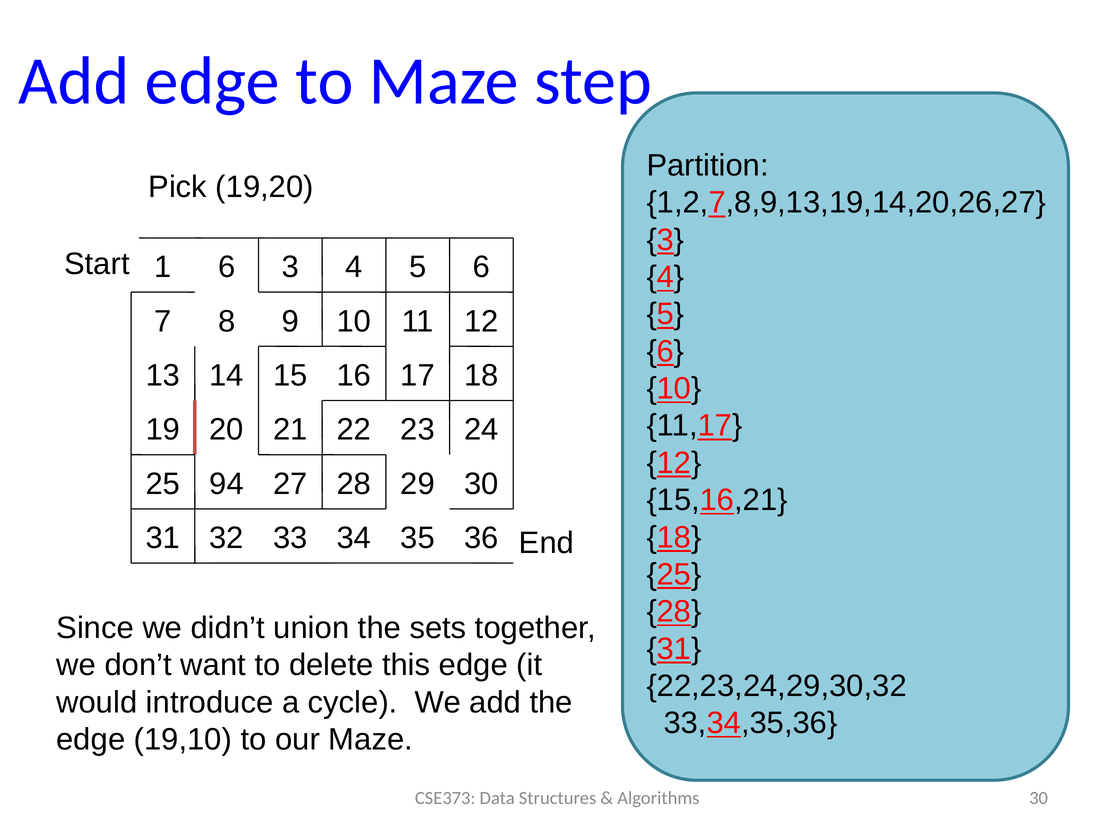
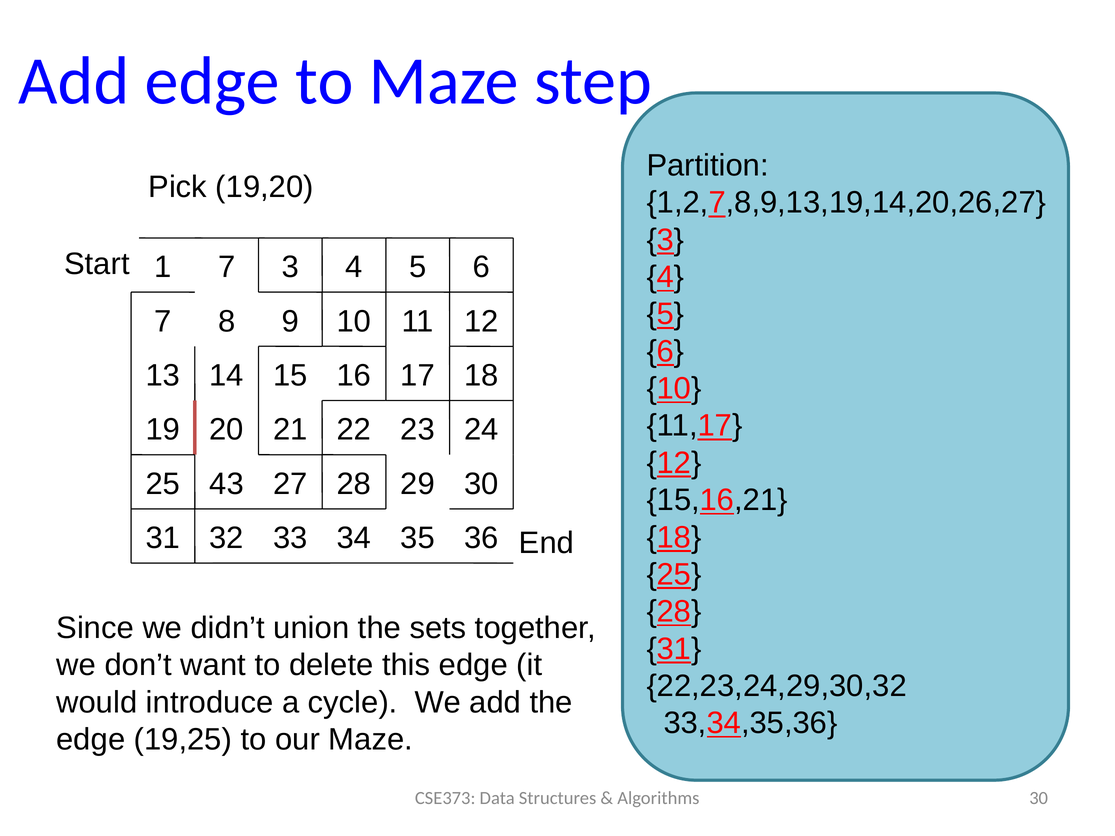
1 6: 6 -> 7 (227, 267)
94: 94 -> 43 (227, 484)
19,10: 19,10 -> 19,25 (183, 740)
